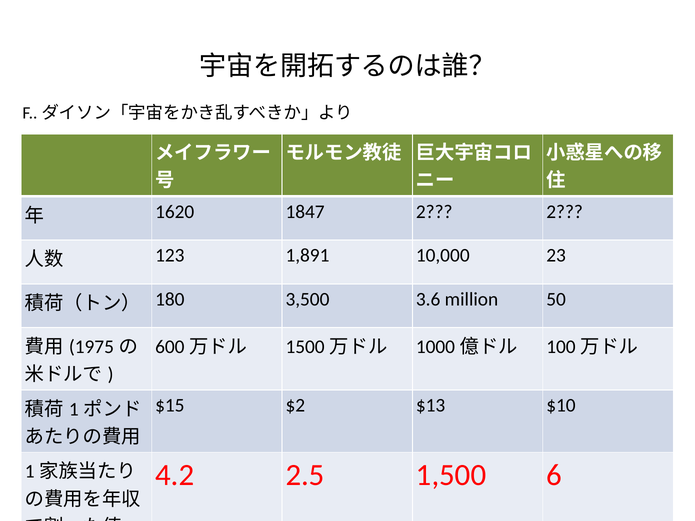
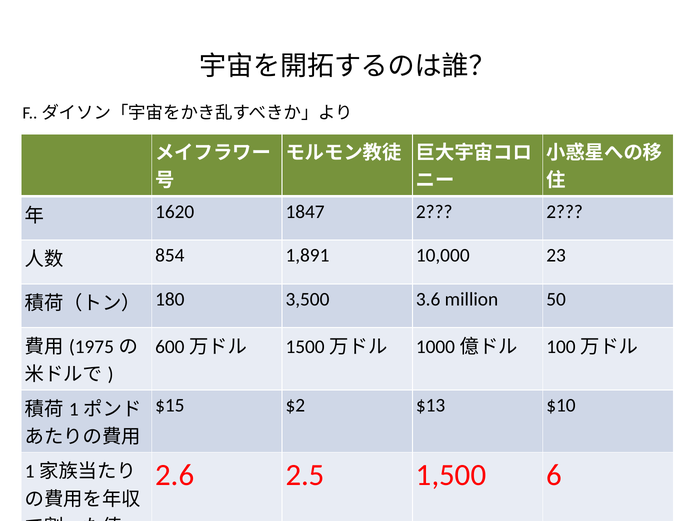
123: 123 -> 854 (170, 256)
4.2: 4.2 -> 2.6 (175, 475)
